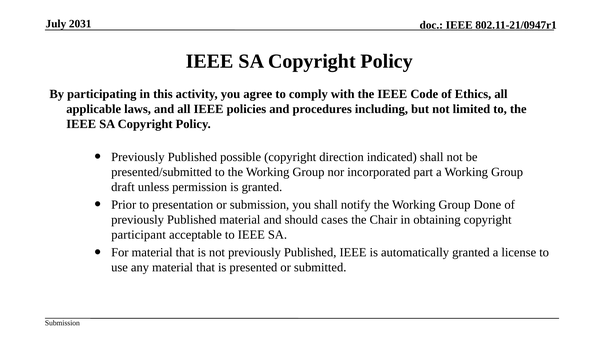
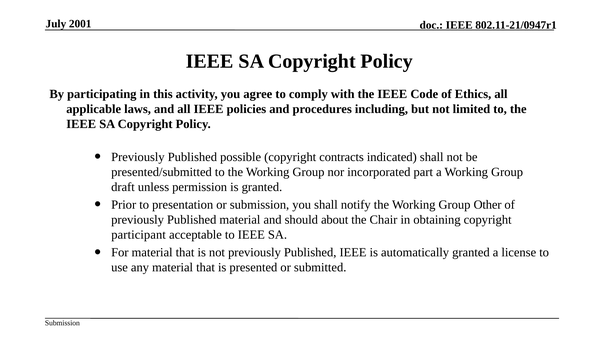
2031: 2031 -> 2001 (80, 24)
direction: direction -> contracts (342, 157)
Done: Done -> Other (488, 205)
cases: cases -> about (335, 220)
